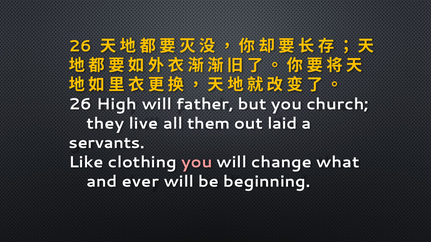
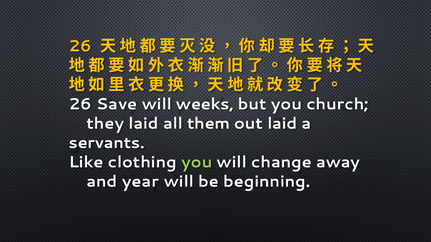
High: High -> Save (117, 104)
father: father -> weeks (205, 104)
they live: live -> laid (144, 124)
you colour: pink -> light green (197, 163)
what: what -> away (338, 163)
ever: ever -> year (140, 182)
